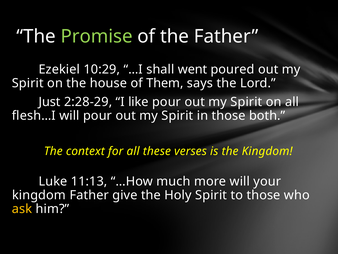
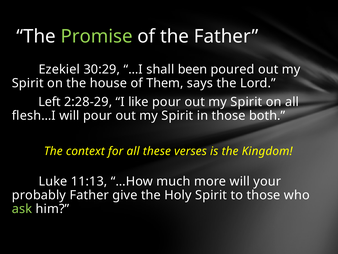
10:29: 10:29 -> 30:29 (102, 69)
went: went -> been (193, 69)
Just: Just -> Left (50, 102)
kingdom: kingdom -> probably (39, 195)
ask colour: yellow -> light green (22, 208)
